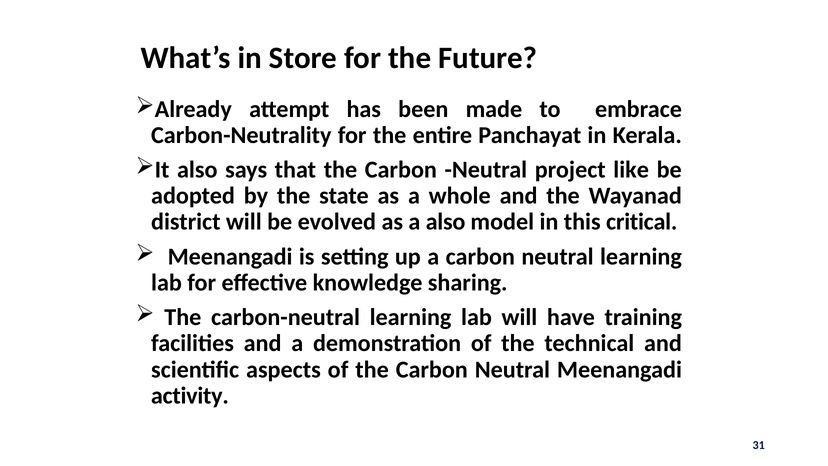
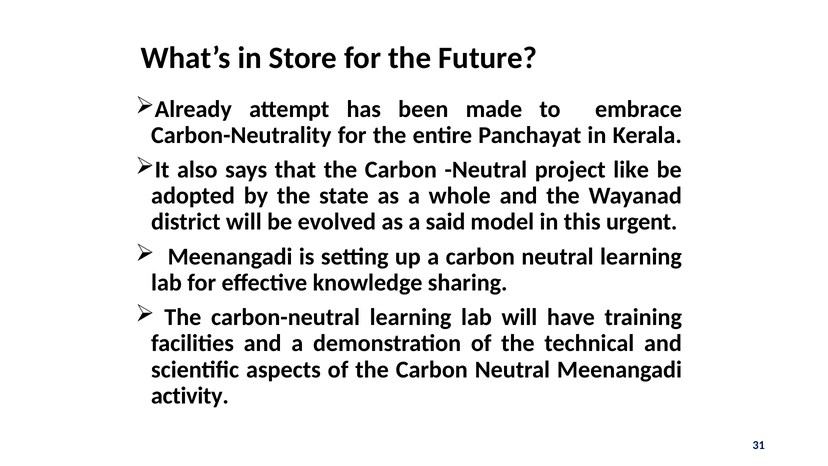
a also: also -> said (446, 222)
critical: critical -> urgent (642, 222)
